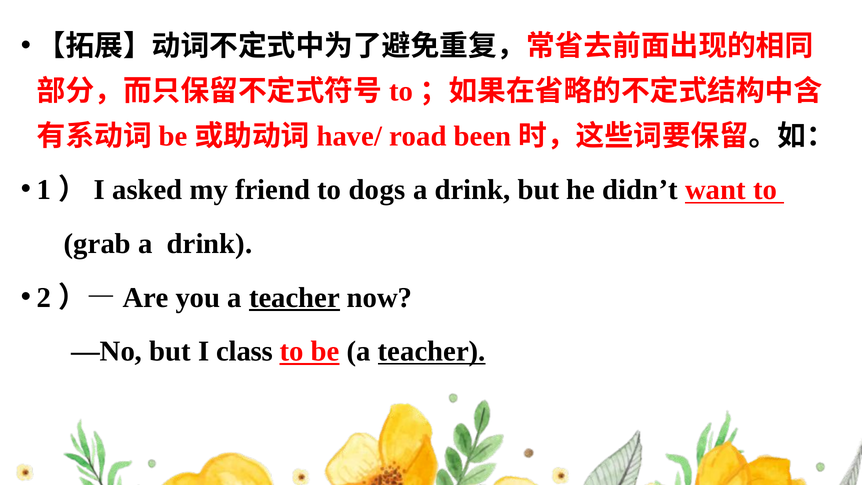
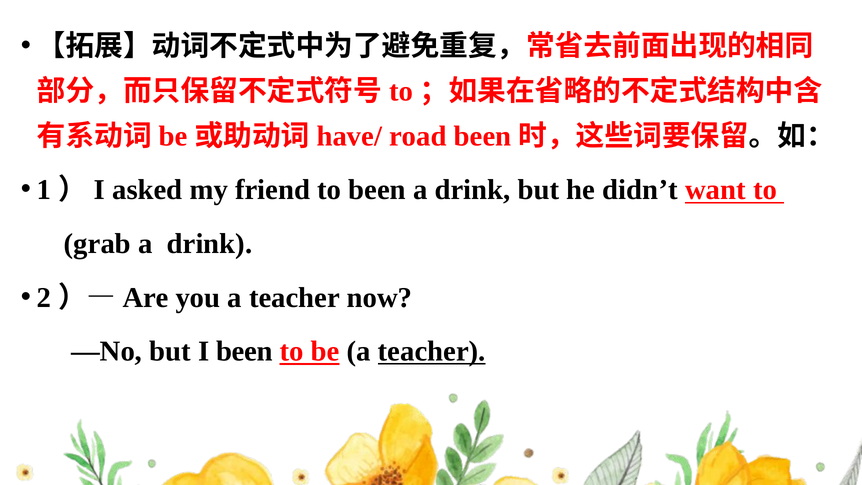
to dogs: dogs -> been (377, 190)
teacher underline: present -> none (294, 297)
I class: class -> been (245, 351)
